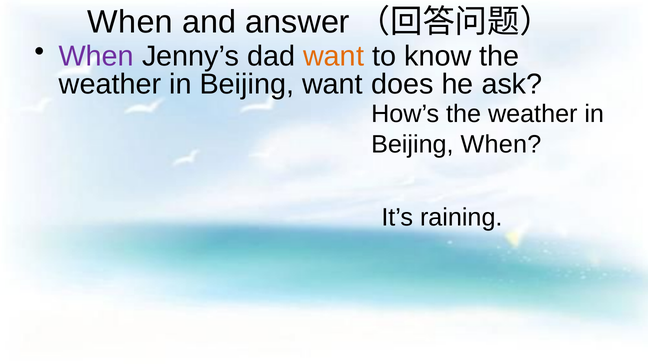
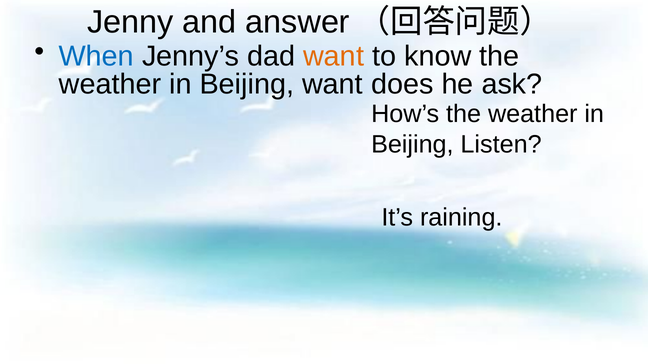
When: When -> Jenny (130, 22)
When colour: purple -> blue (96, 57)
Beijing When: When -> Listen (501, 145)
